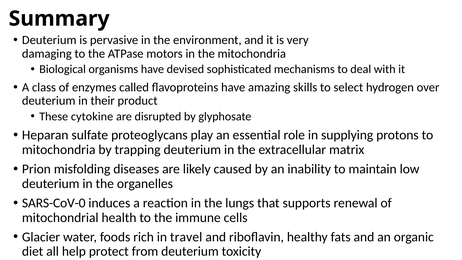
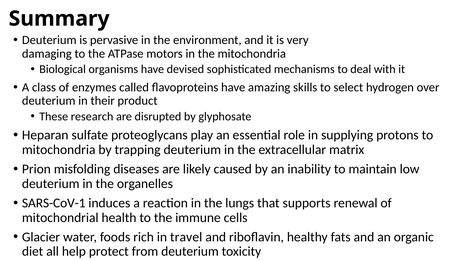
cytokine: cytokine -> research (92, 116)
SARS-CoV-0: SARS-CoV-0 -> SARS-CoV-1 (54, 203)
